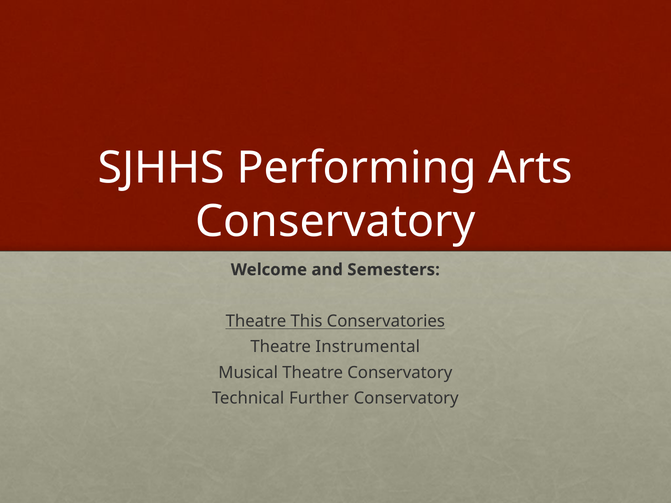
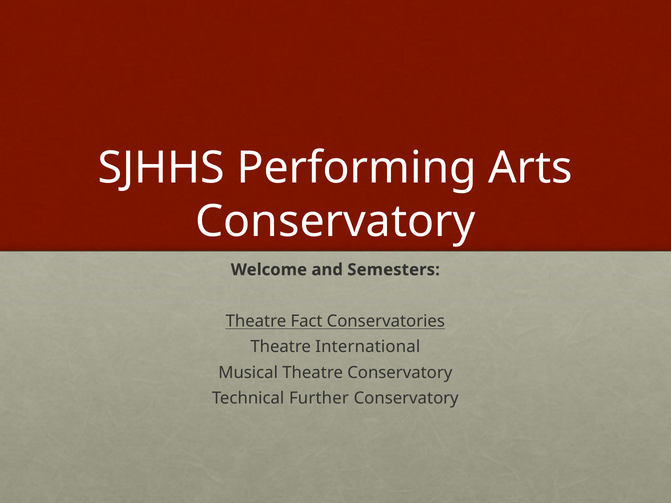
This: This -> Fact (307, 321)
Instrumental: Instrumental -> International (368, 347)
